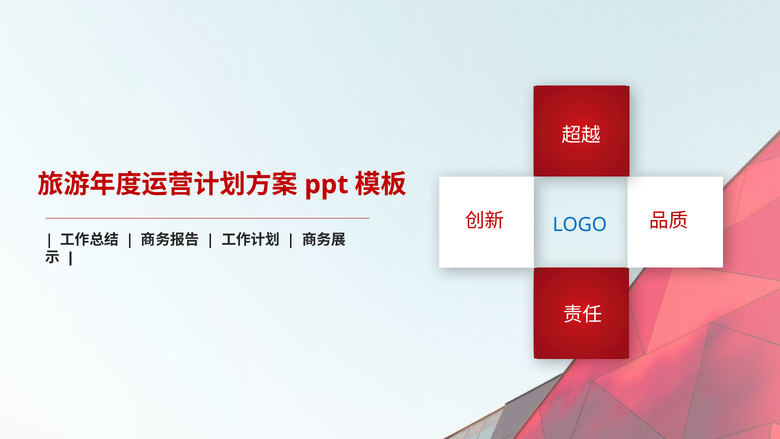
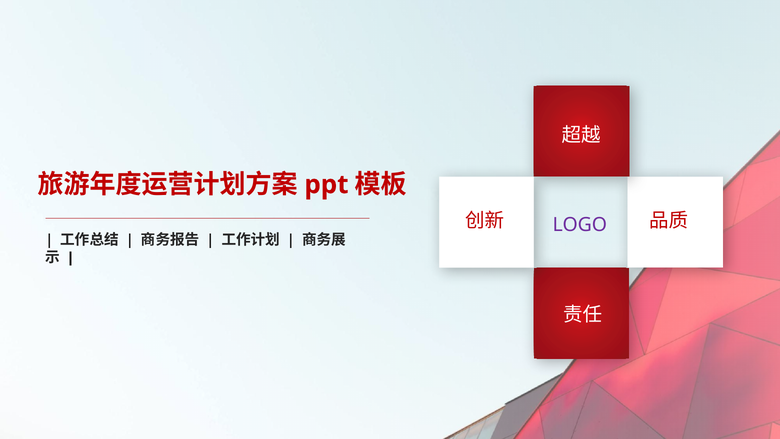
LOGO colour: blue -> purple (580, 225)
